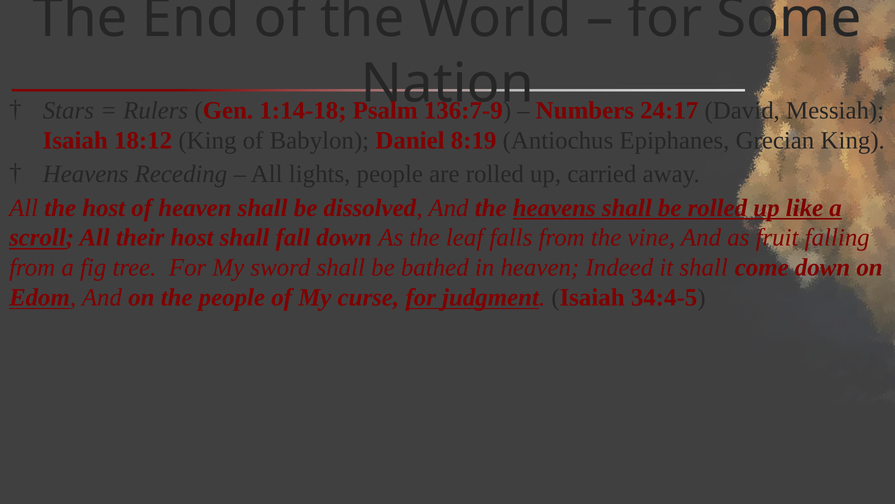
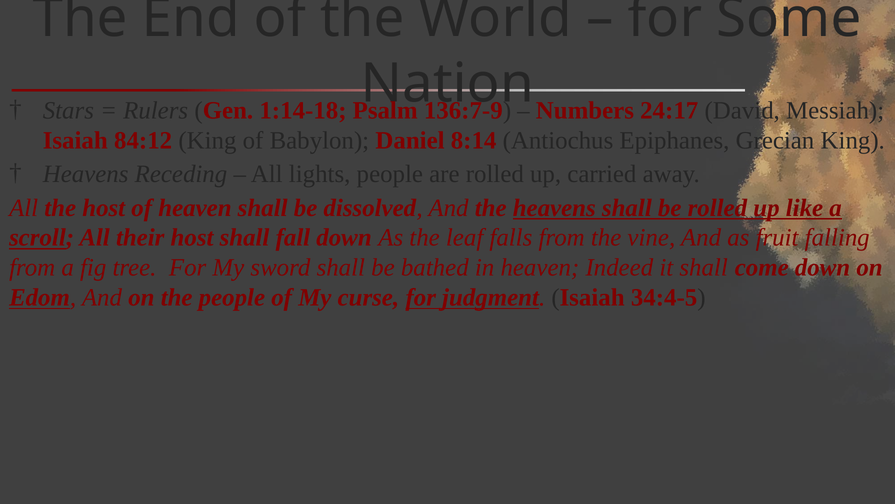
18:12: 18:12 -> 84:12 (143, 140)
8:19: 8:19 -> 8:14 (474, 140)
